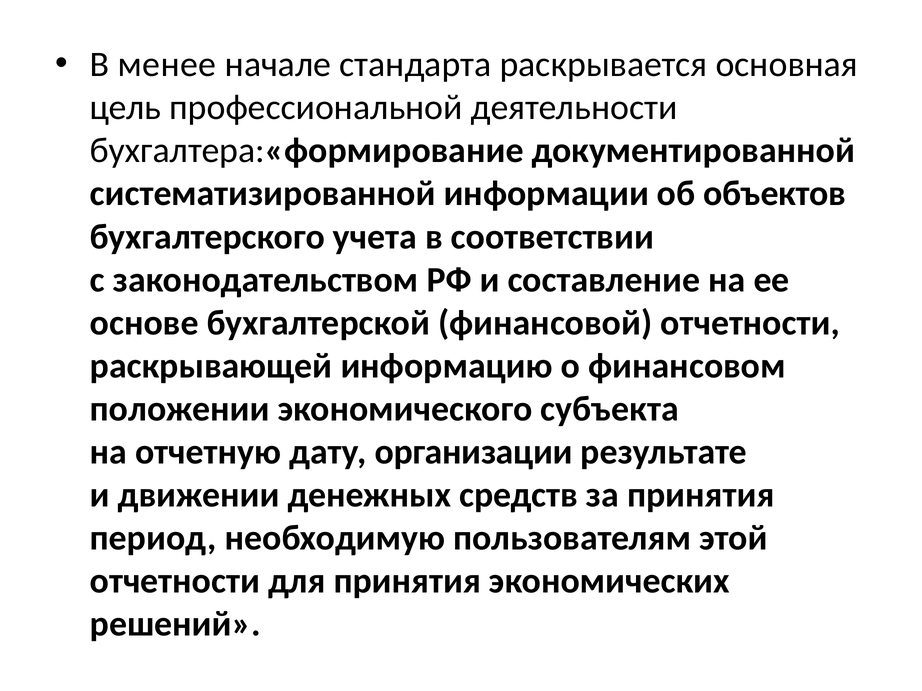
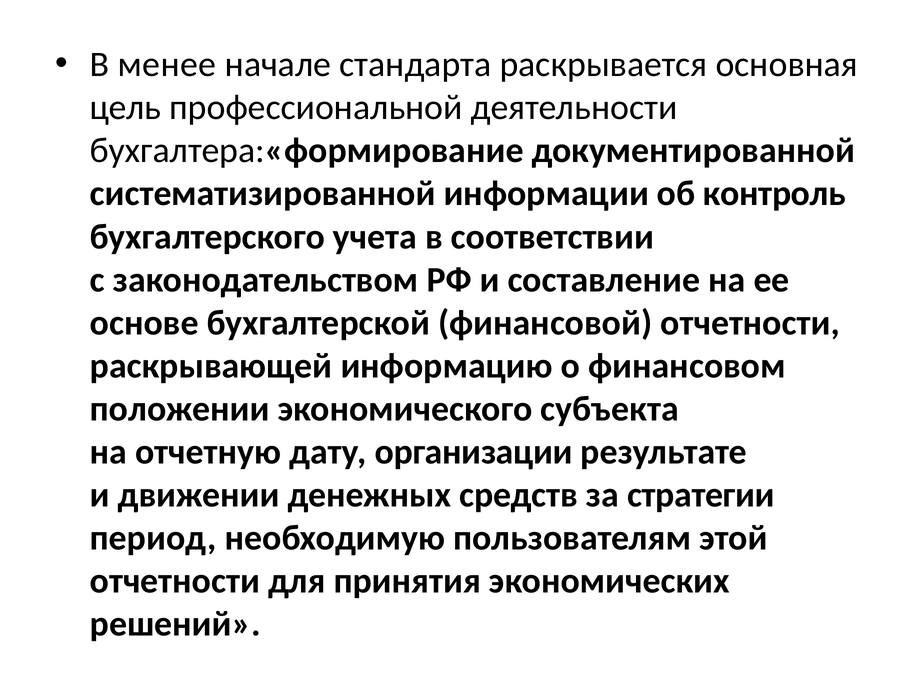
объектов: объектов -> контроль (774, 194)
за принятия: принятия -> стратегии (701, 495)
